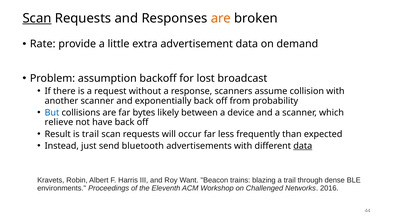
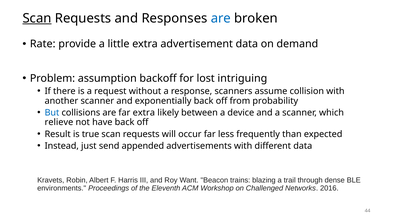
are colour: orange -> blue (221, 18)
broadcast: broadcast -> intriguing (242, 78)
far bytes: bytes -> extra (144, 113)
is trail: trail -> true (91, 134)
bluetooth: bluetooth -> appended (143, 146)
data underline: present -> none (303, 146)
